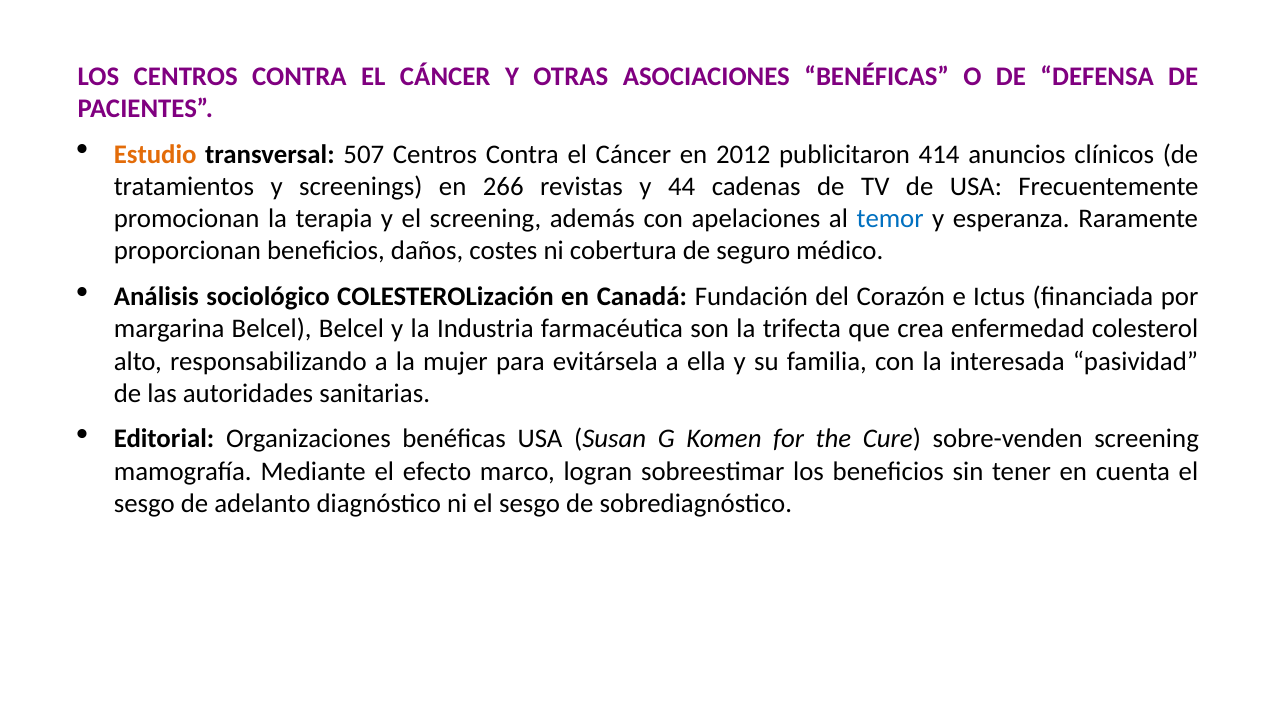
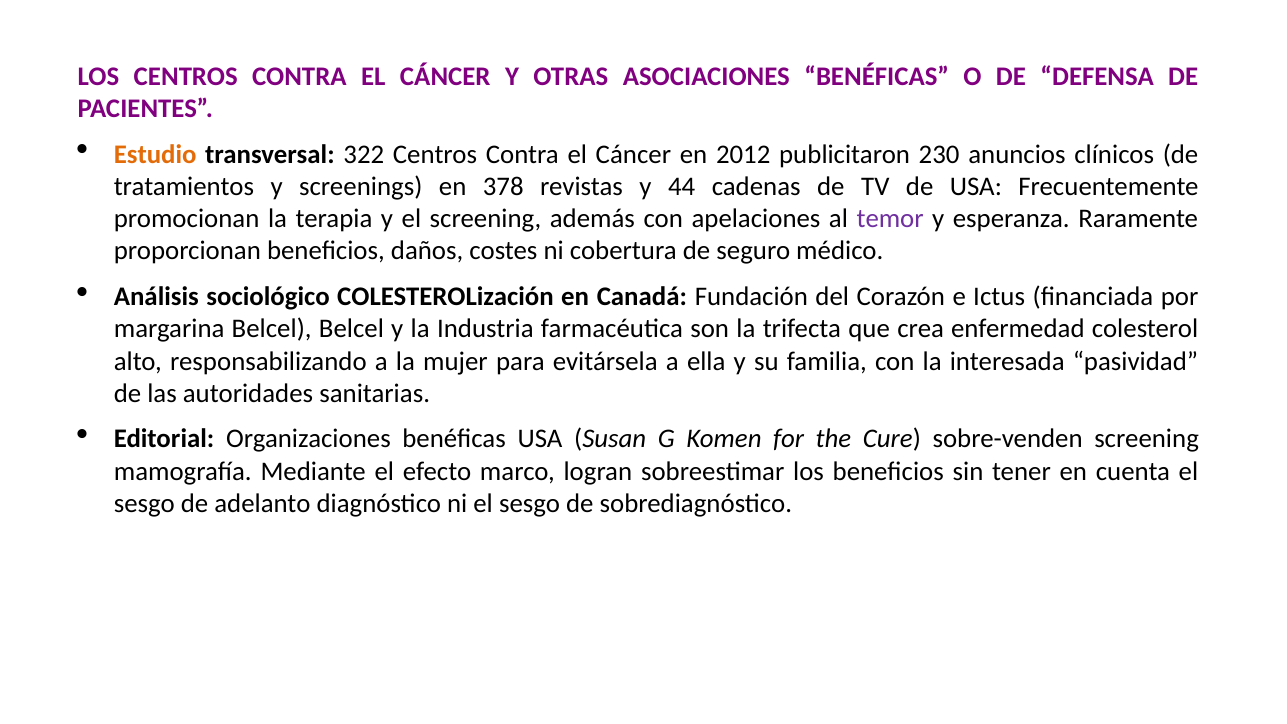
507: 507 -> 322 (364, 154)
414: 414 -> 230 (939, 154)
266: 266 -> 378 (503, 187)
temor colour: blue -> purple (890, 219)
